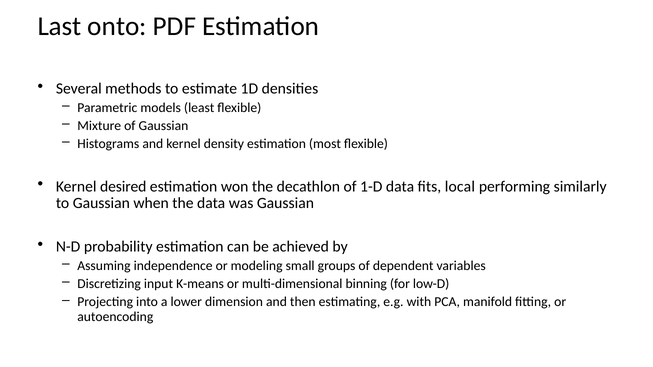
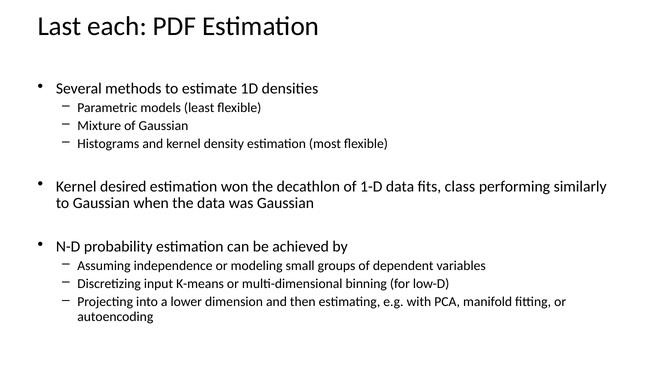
onto: onto -> each (117, 26)
local: local -> class (460, 187)
